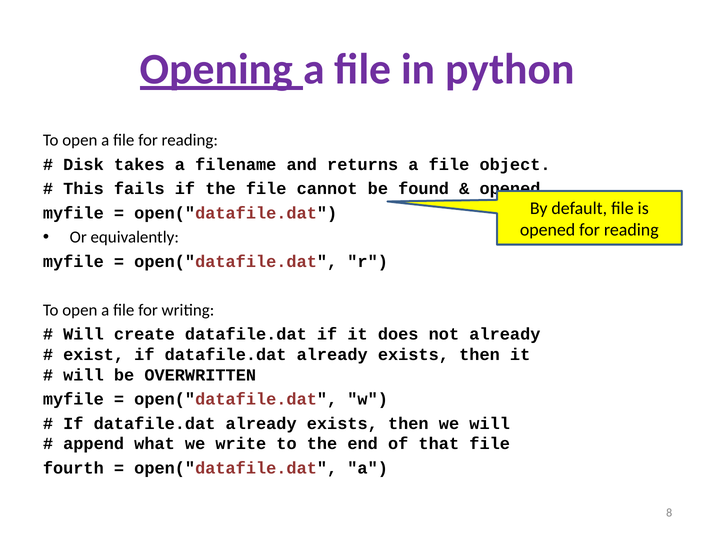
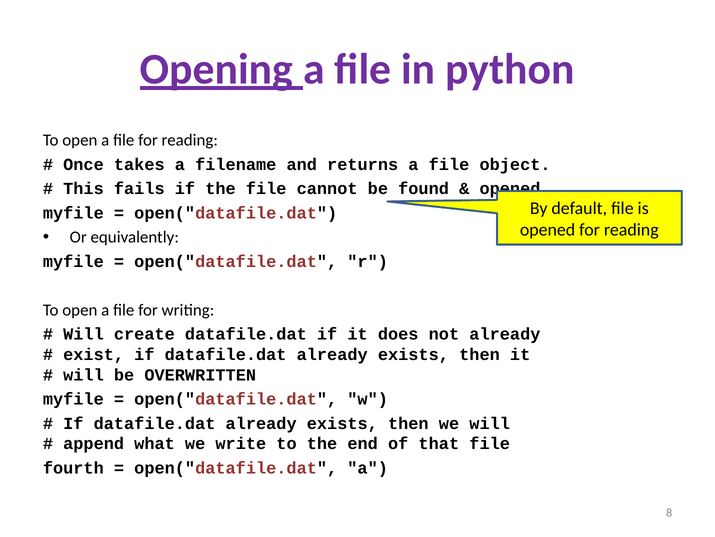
Disk: Disk -> Once (83, 164)
